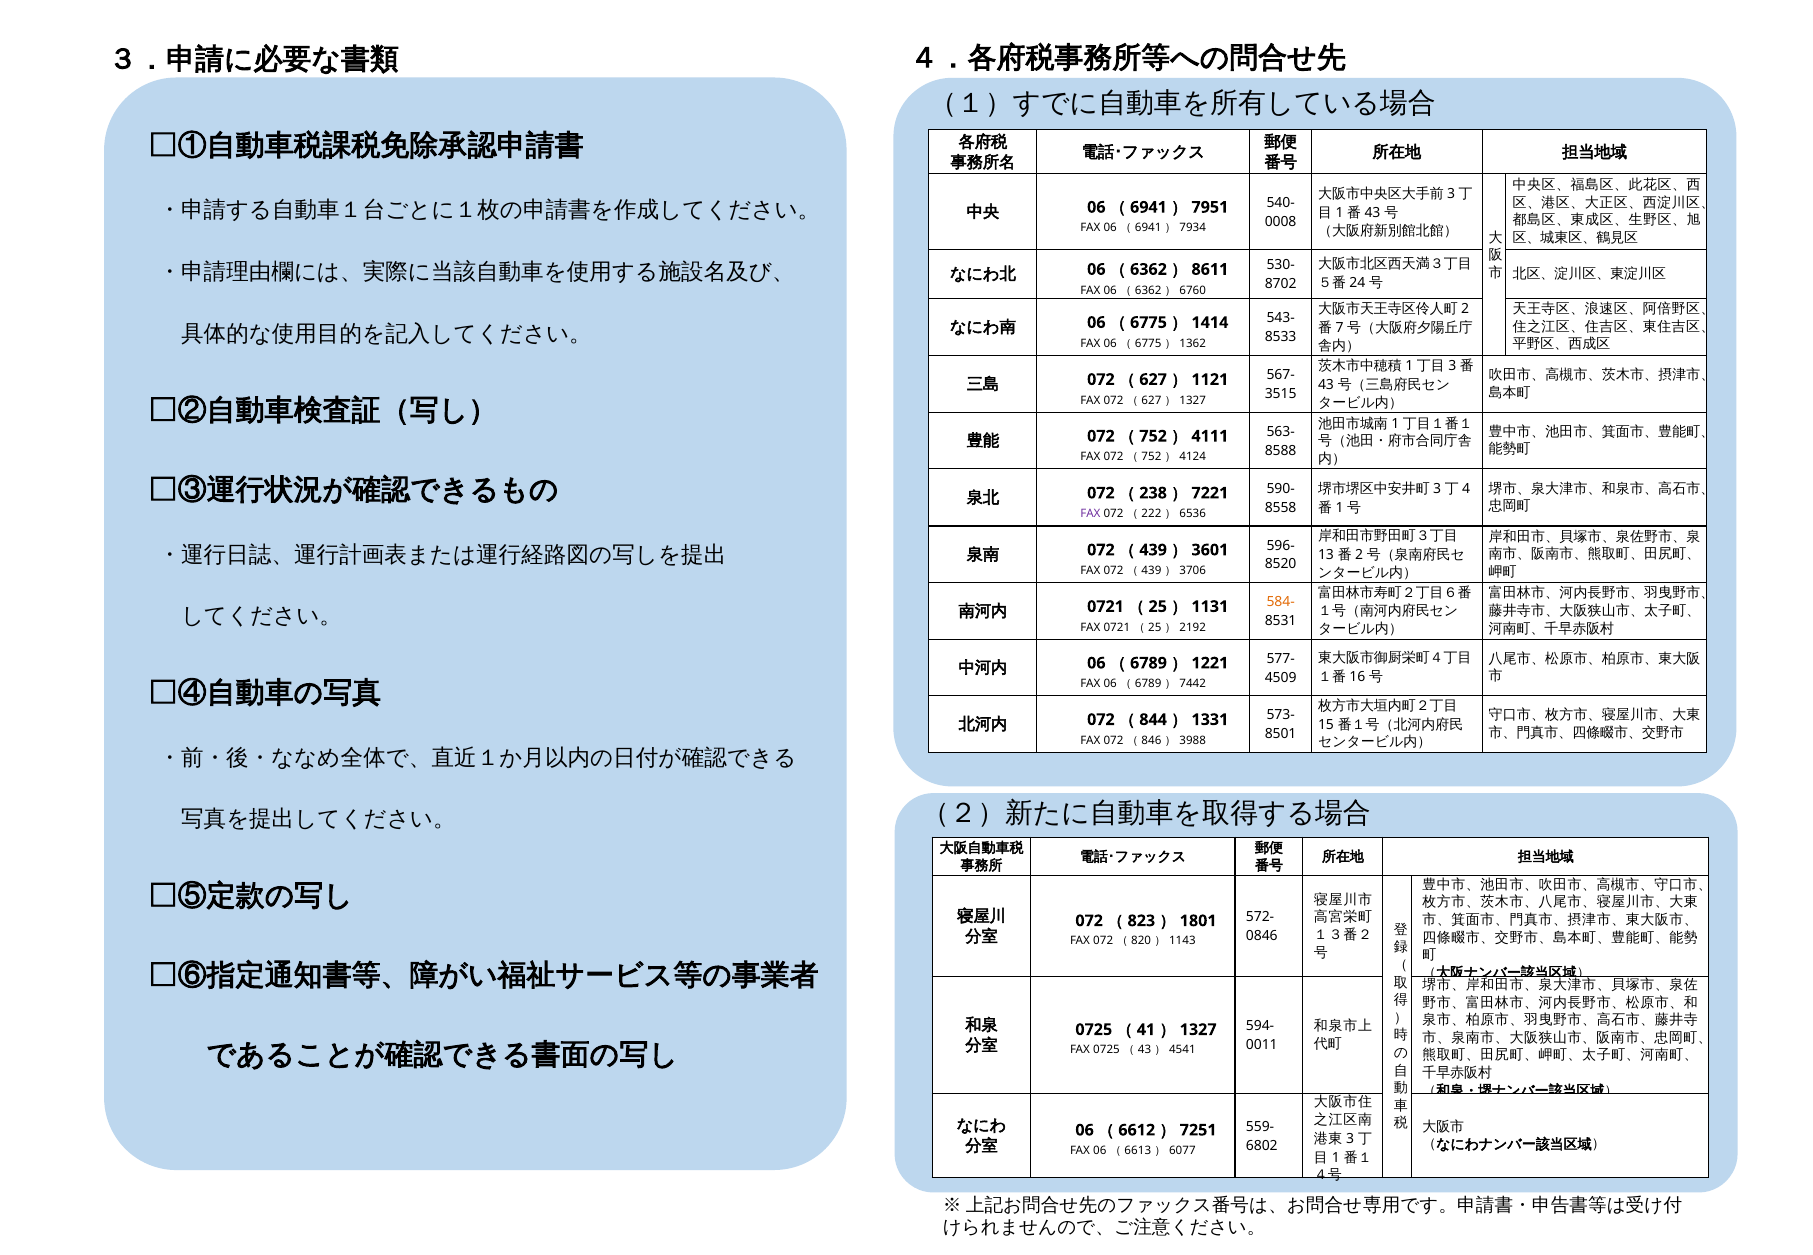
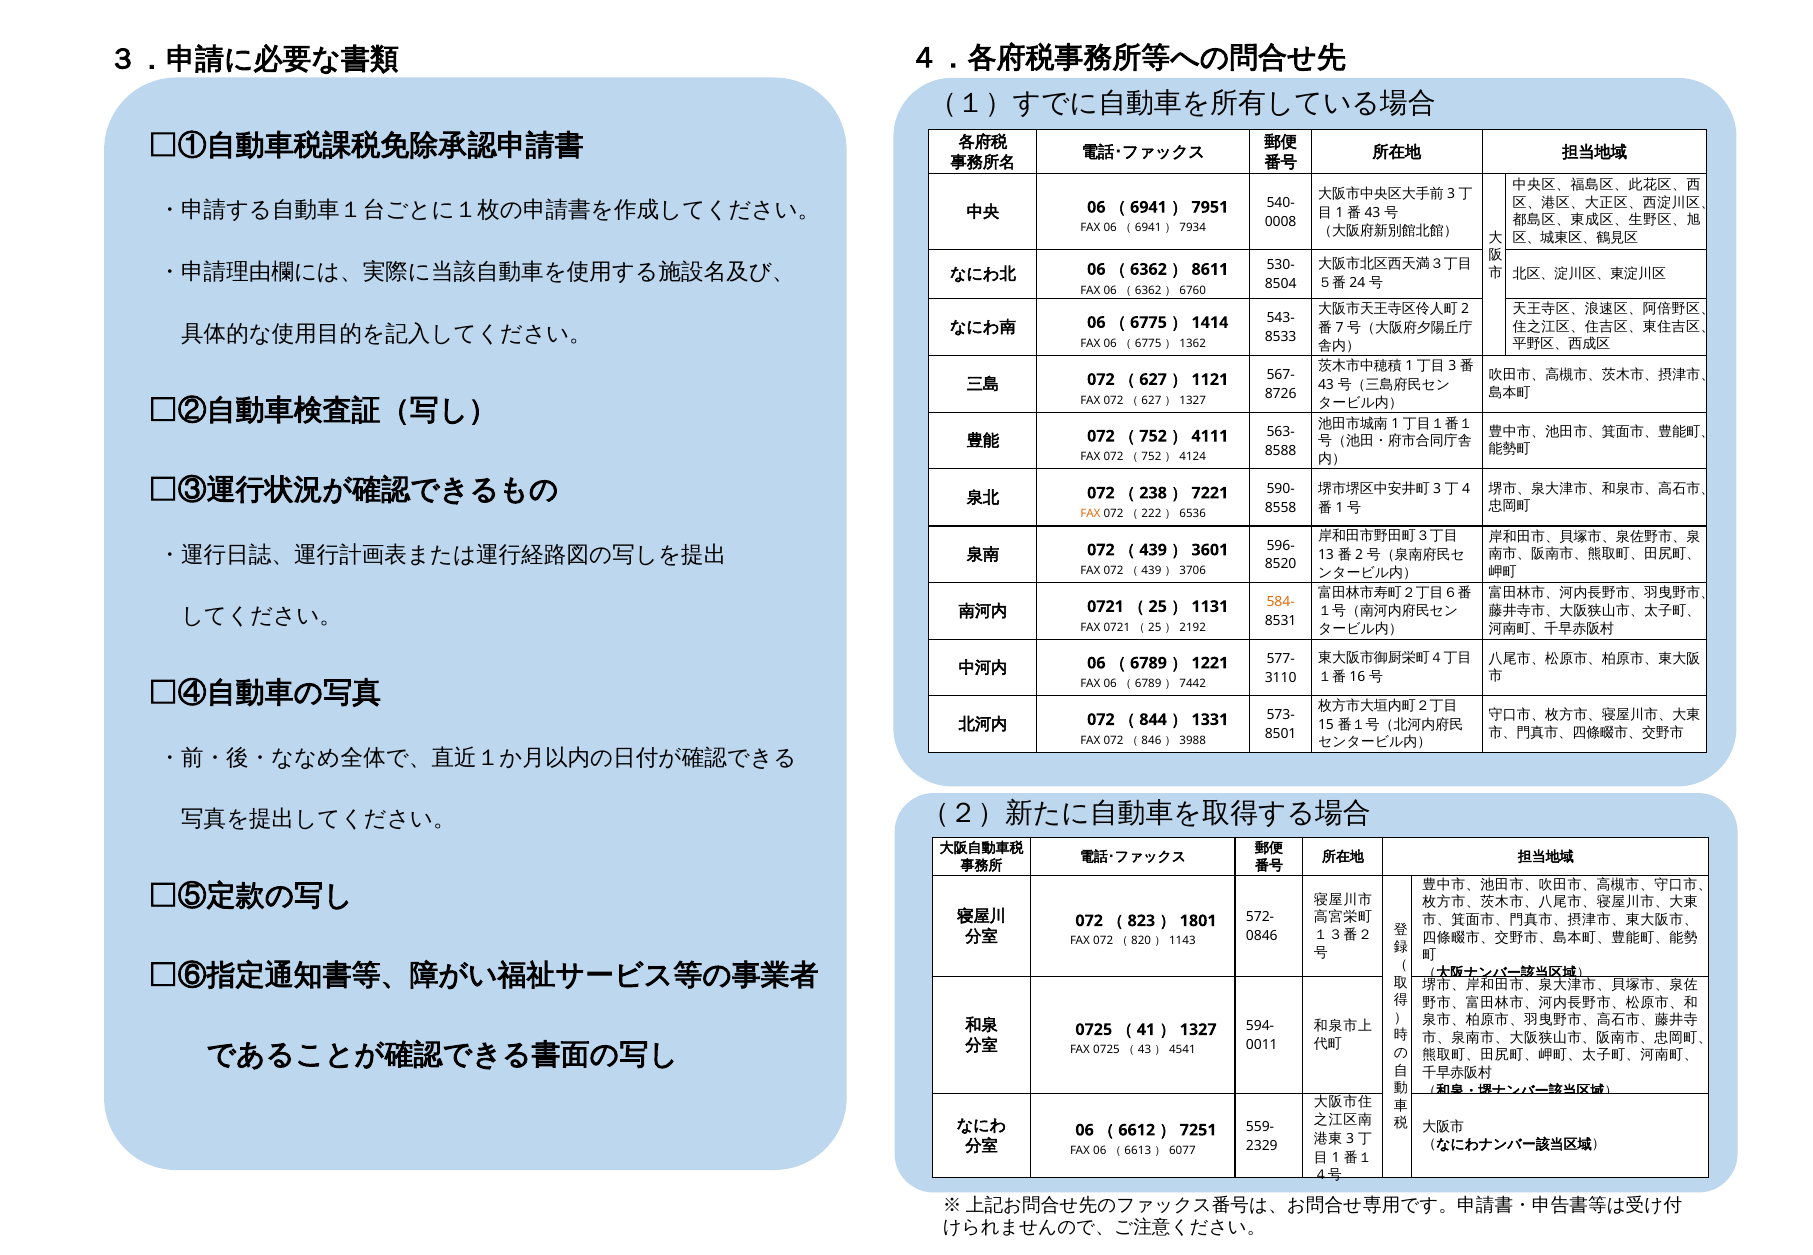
8702: 8702 -> 8504 (1281, 284)
3515: 3515 -> 8726 (1281, 394)
FAX colour: purple -> orange (1090, 514)
4509: 4509 -> 3110 (1281, 678)
6802: 6802 -> 2329 (1262, 1146)
